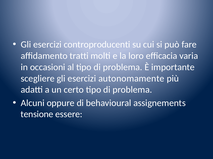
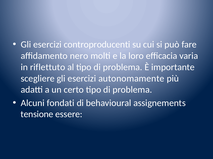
tratti: tratti -> nero (79, 56)
occasioni: occasioni -> riflettuto (48, 67)
oppure: oppure -> fondati (61, 103)
